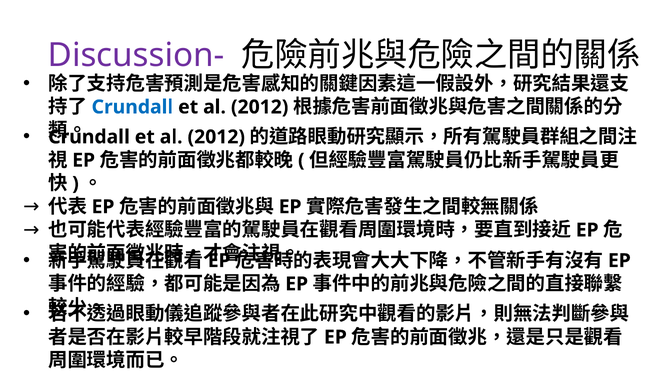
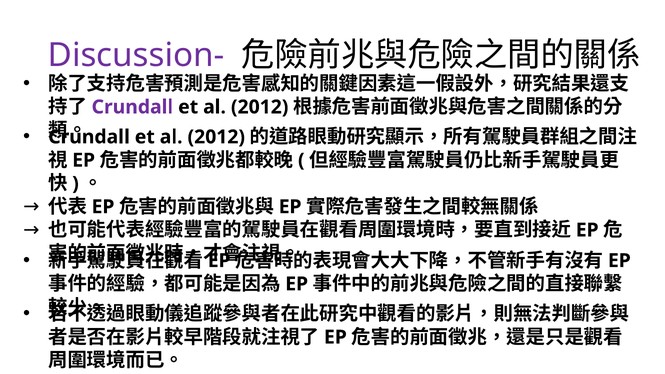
Crundall colour: blue -> purple (132, 107)
